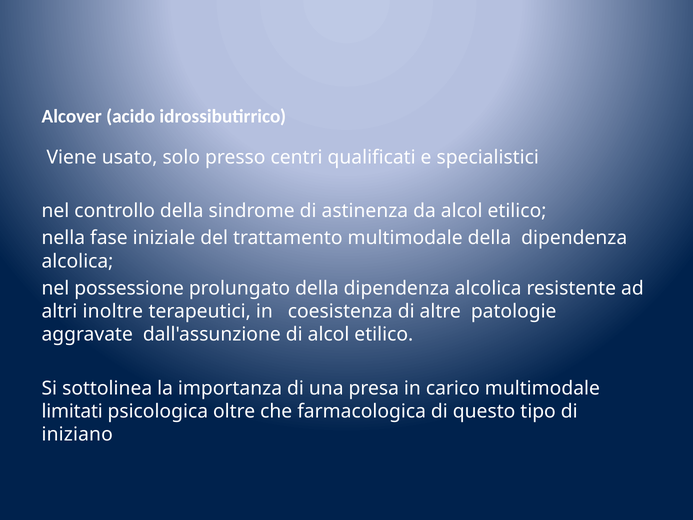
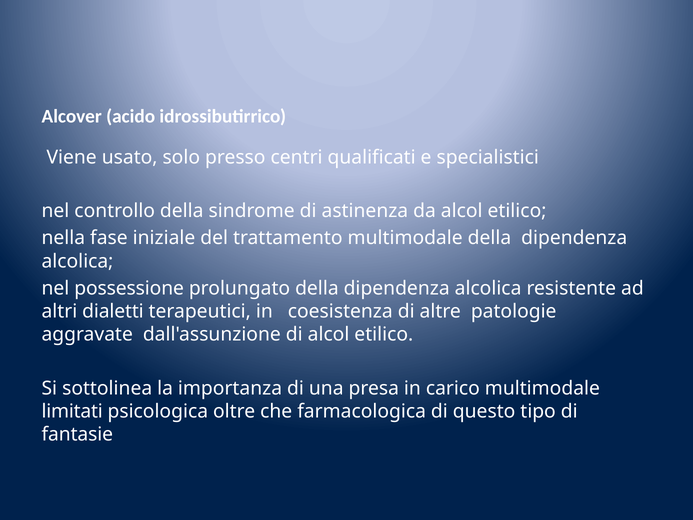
inoltre: inoltre -> dialetti (113, 311)
iniziano: iniziano -> fantasie (77, 434)
